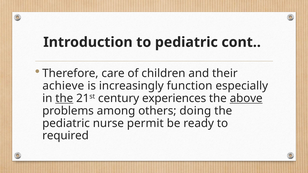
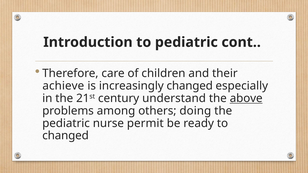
increasingly function: function -> changed (190, 86)
the underline: present -> none (64, 98)
experiences: experiences -> understand (174, 98)
required: required -> changed (66, 136)
